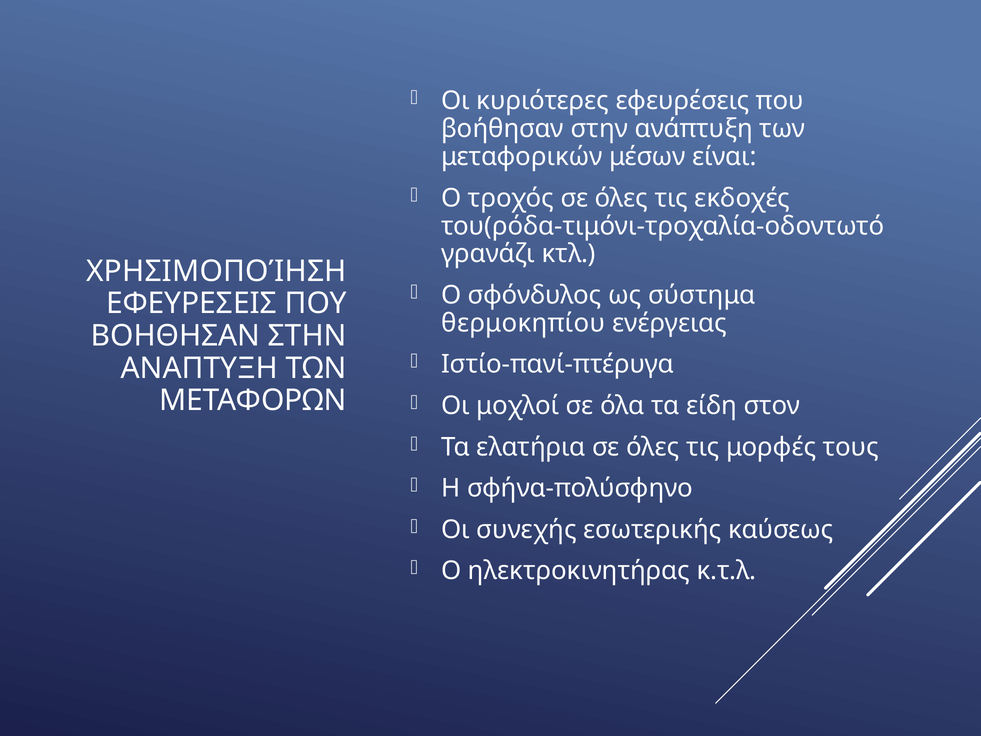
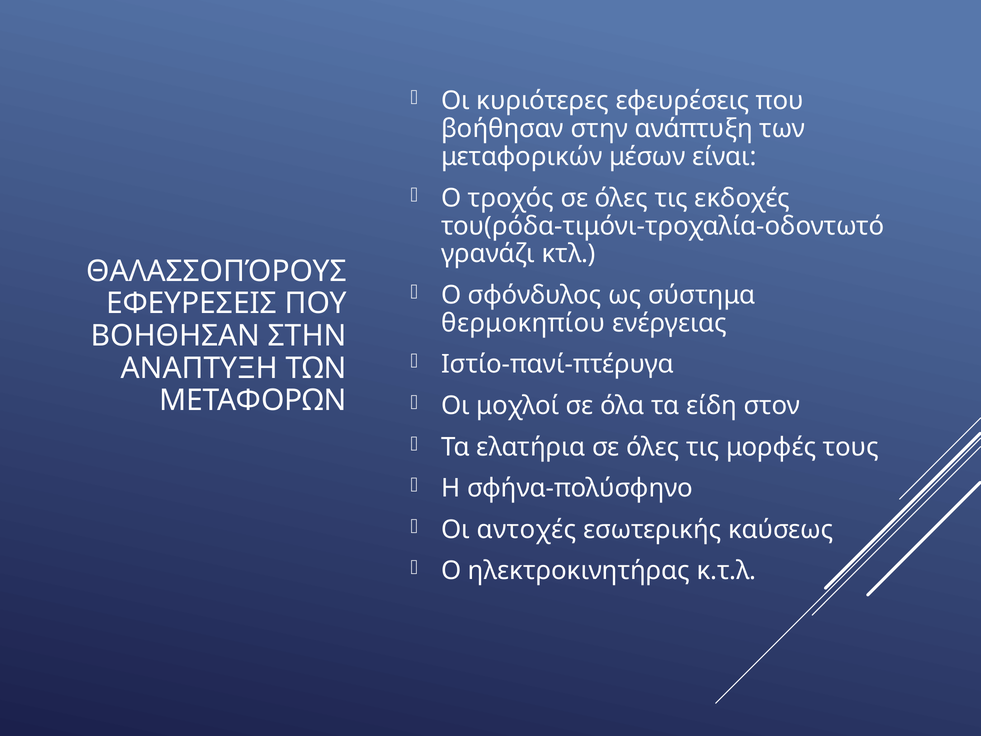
ΧΡΗΣΙΜΟΠΟΊΗΣΗ: ΧΡΗΣΙΜΟΠΟΊΗΣΗ -> ΘΑΛΑΣΣΟΠΌΡΟΥΣ (217, 271)
συνεχής: συνεχής -> αντοχές (526, 529)
